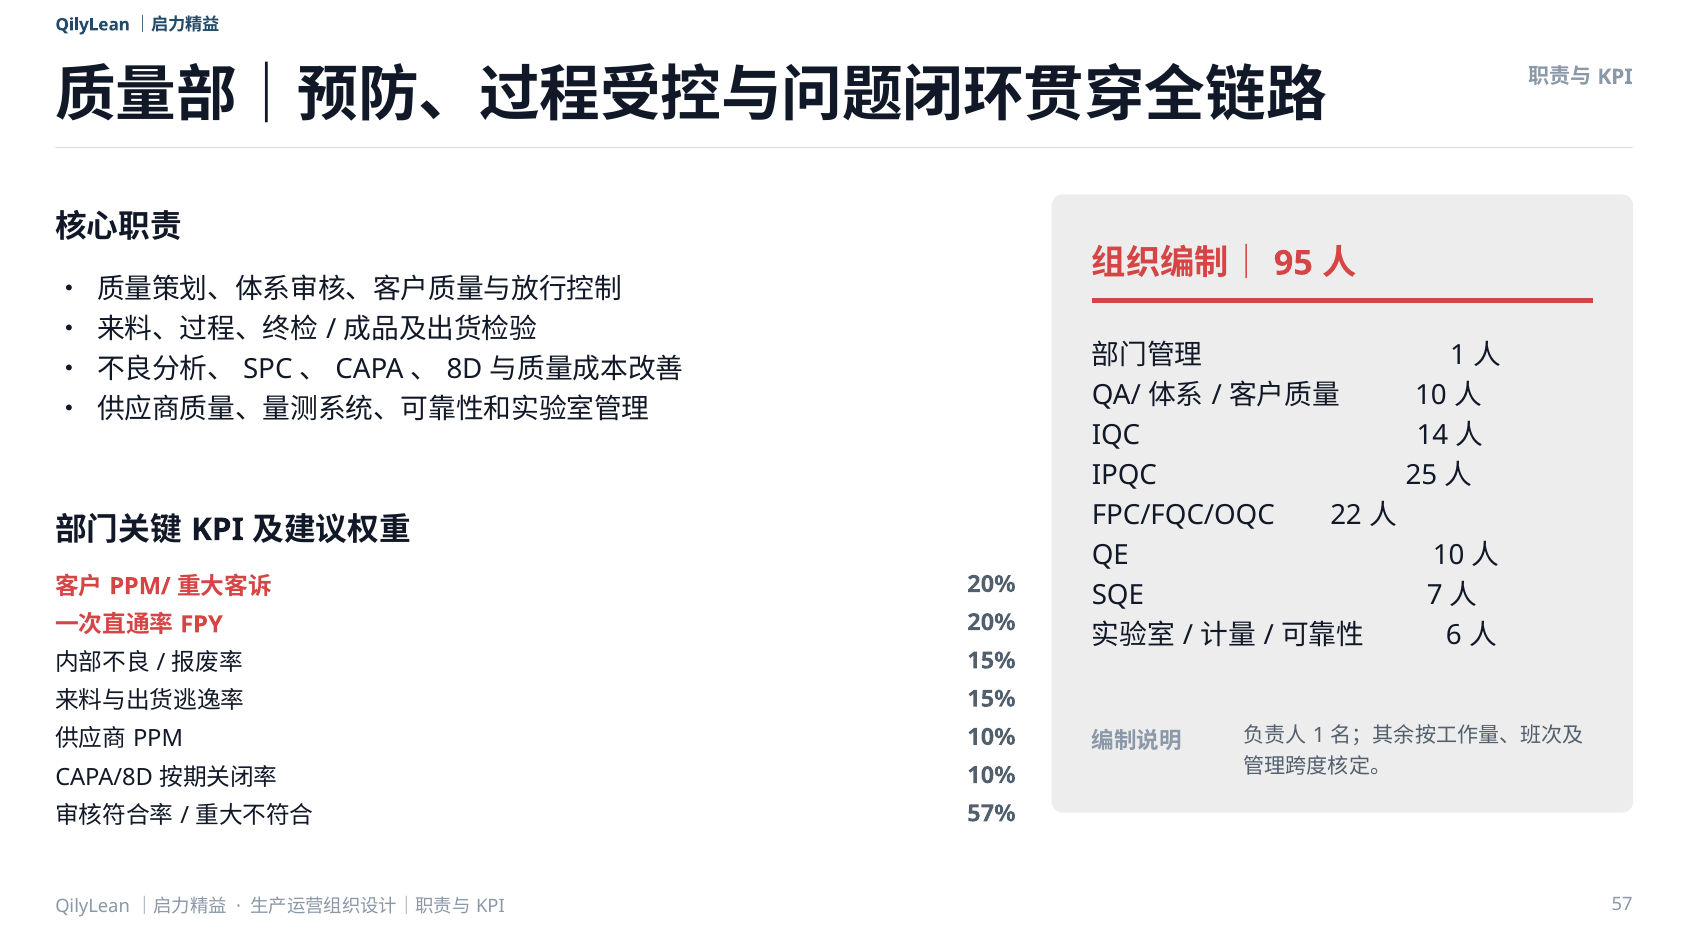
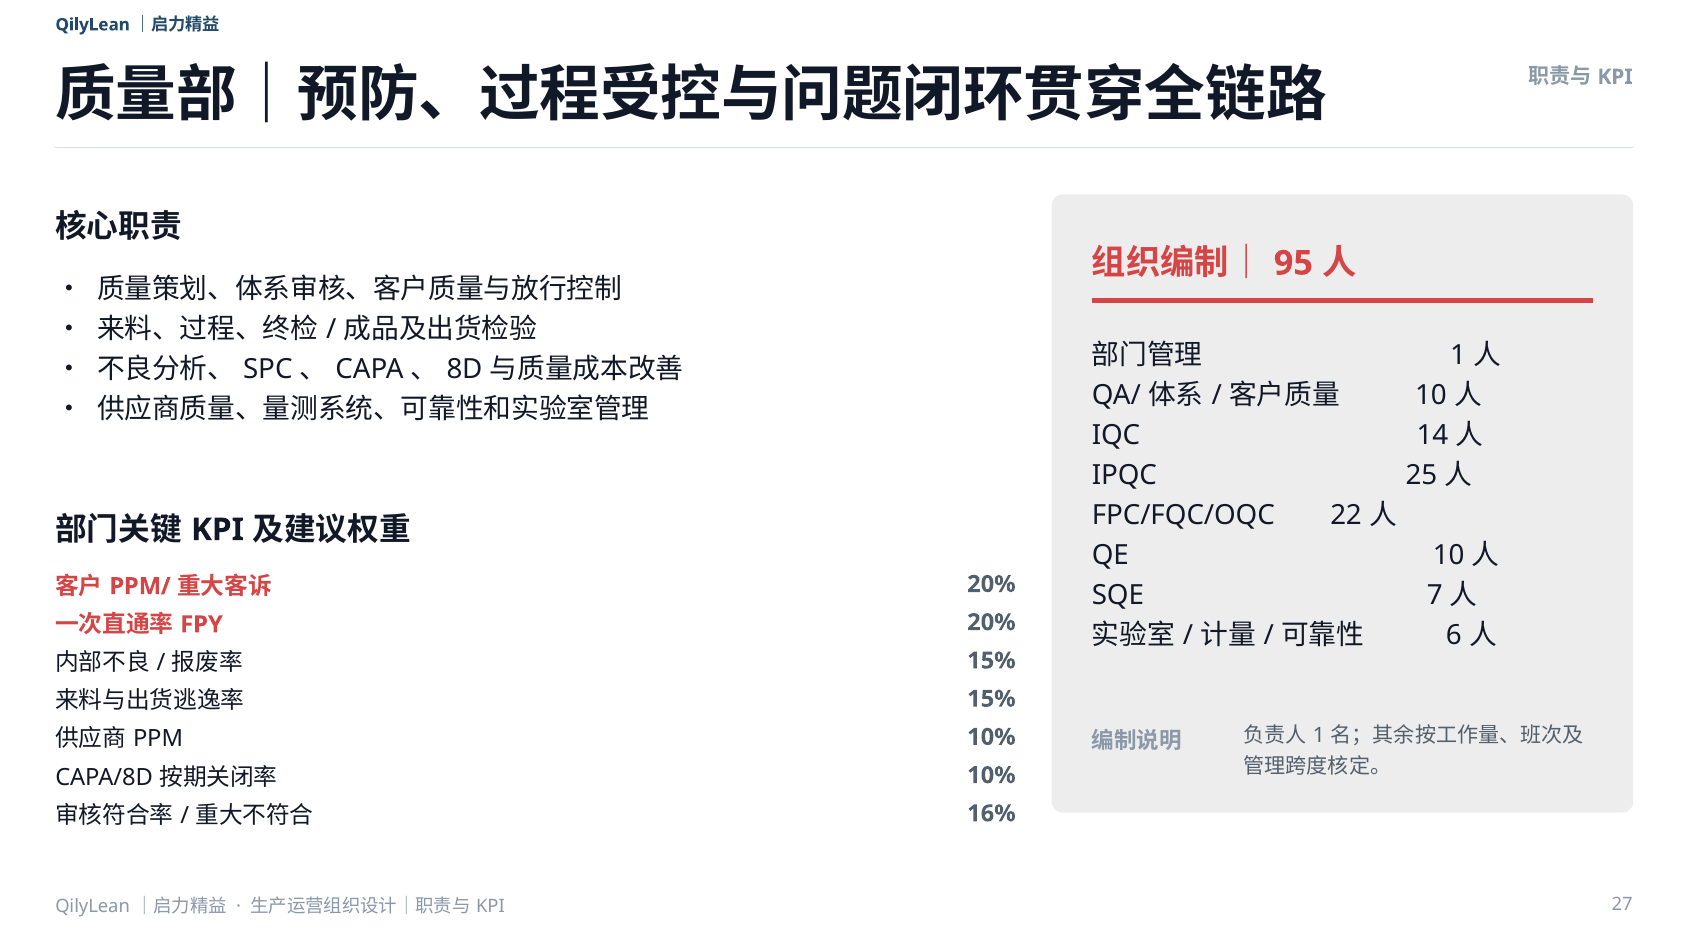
57%: 57% -> 16% (991, 814)
57: 57 -> 27 (1622, 905)
